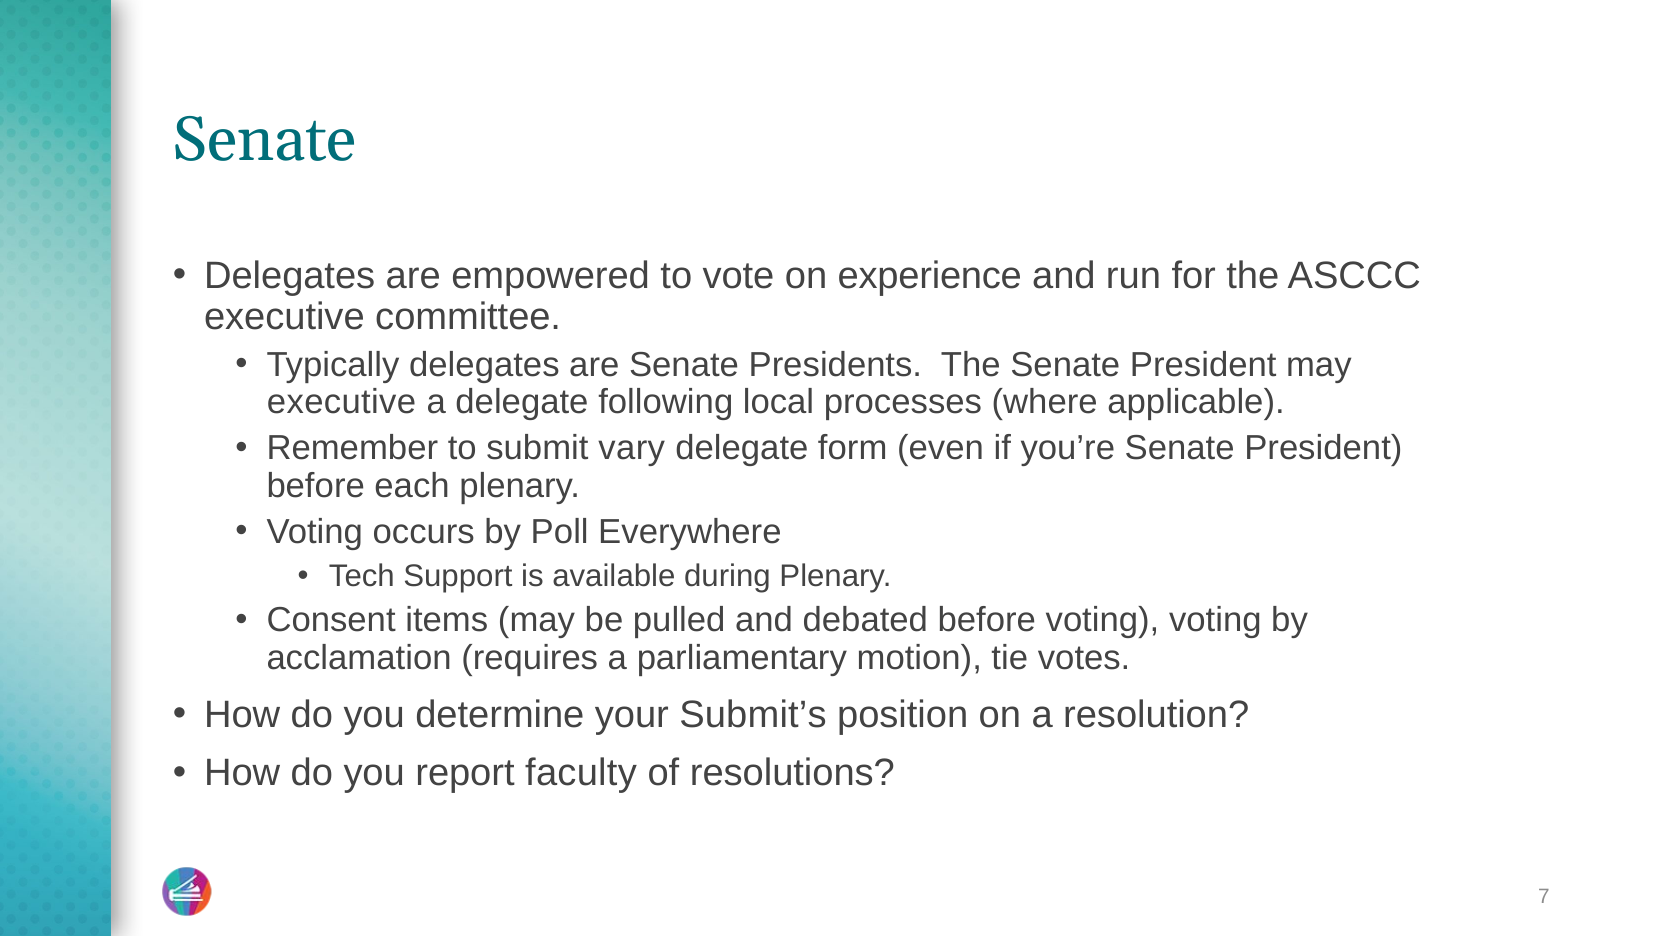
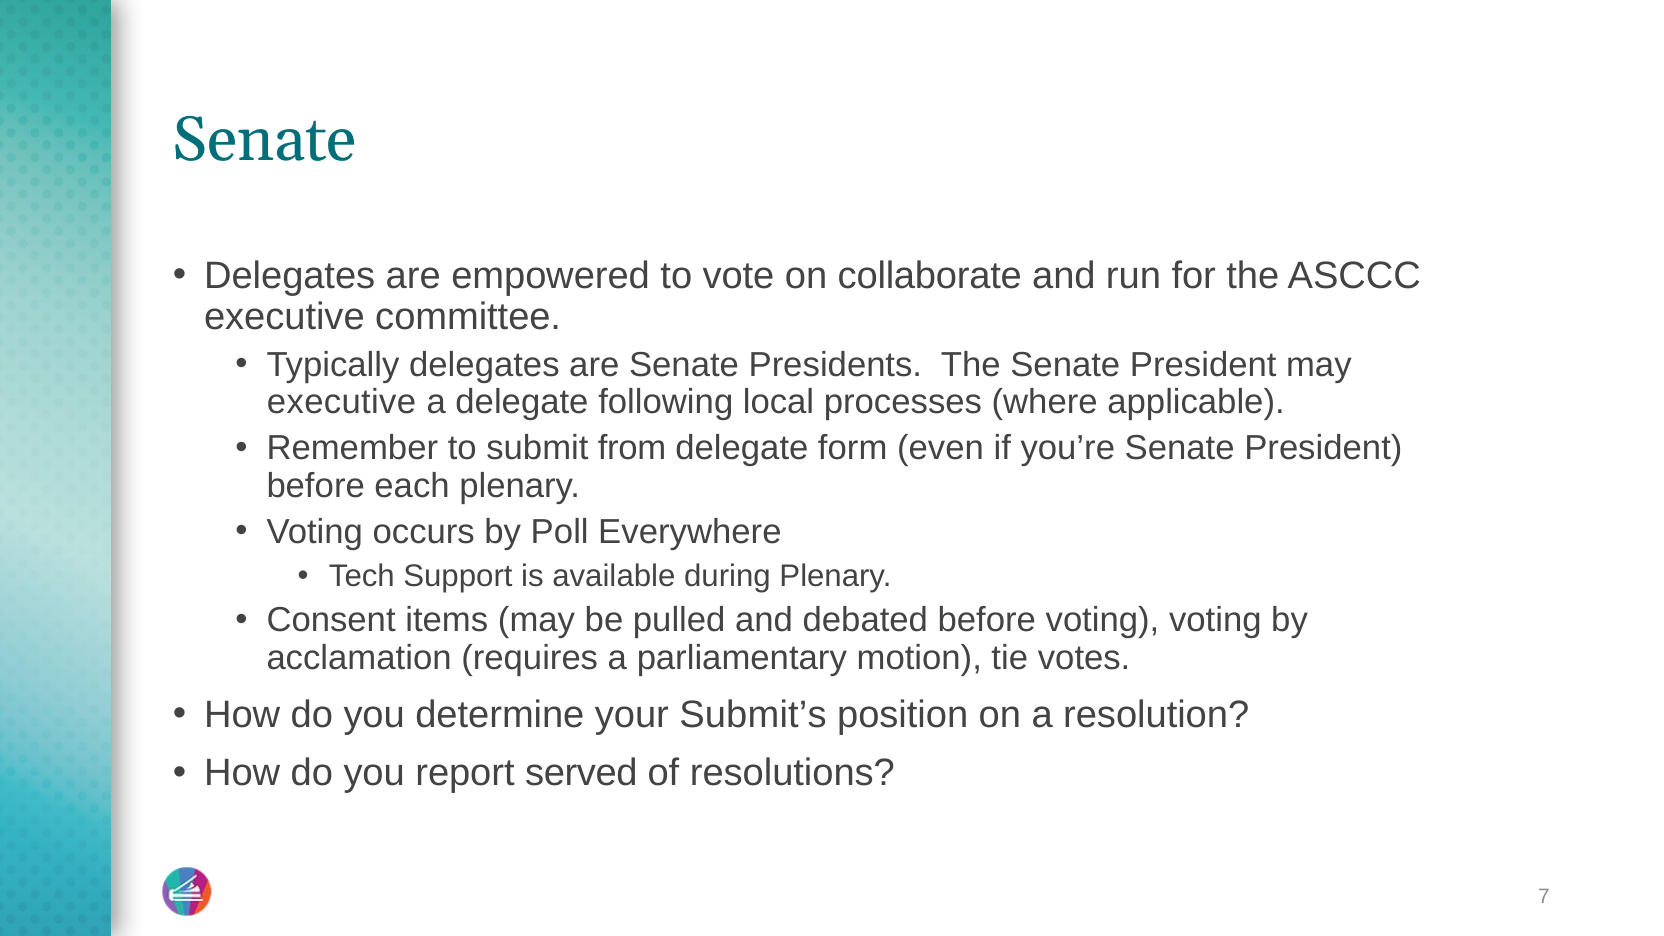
experience: experience -> collaborate (930, 276)
vary: vary -> from (632, 448)
faculty: faculty -> served (581, 773)
